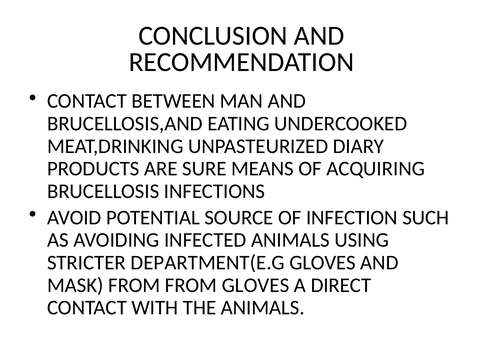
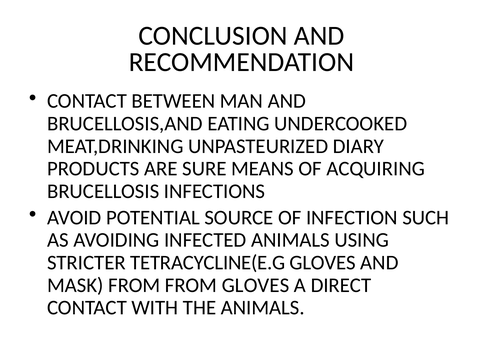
DEPARTMENT(E.G: DEPARTMENT(E.G -> TETRACYCLINE(E.G (208, 262)
